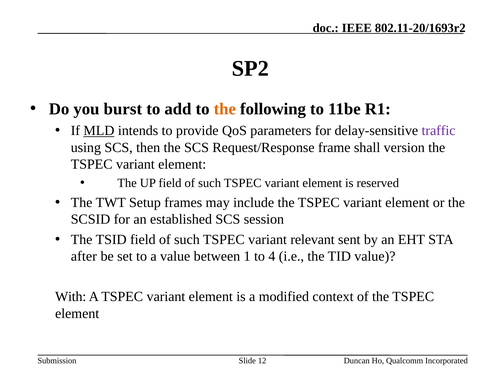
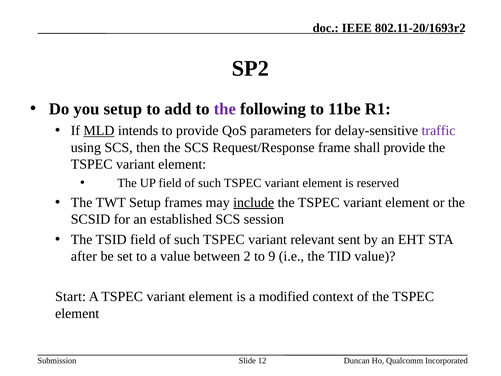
you burst: burst -> setup (123, 109)
the colour: orange -> purple (225, 109)
shall version: version -> provide (404, 147)
include underline: none -> present (254, 202)
1: 1 -> 2 (247, 256)
4: 4 -> 9 (272, 256)
With: With -> Start (71, 296)
